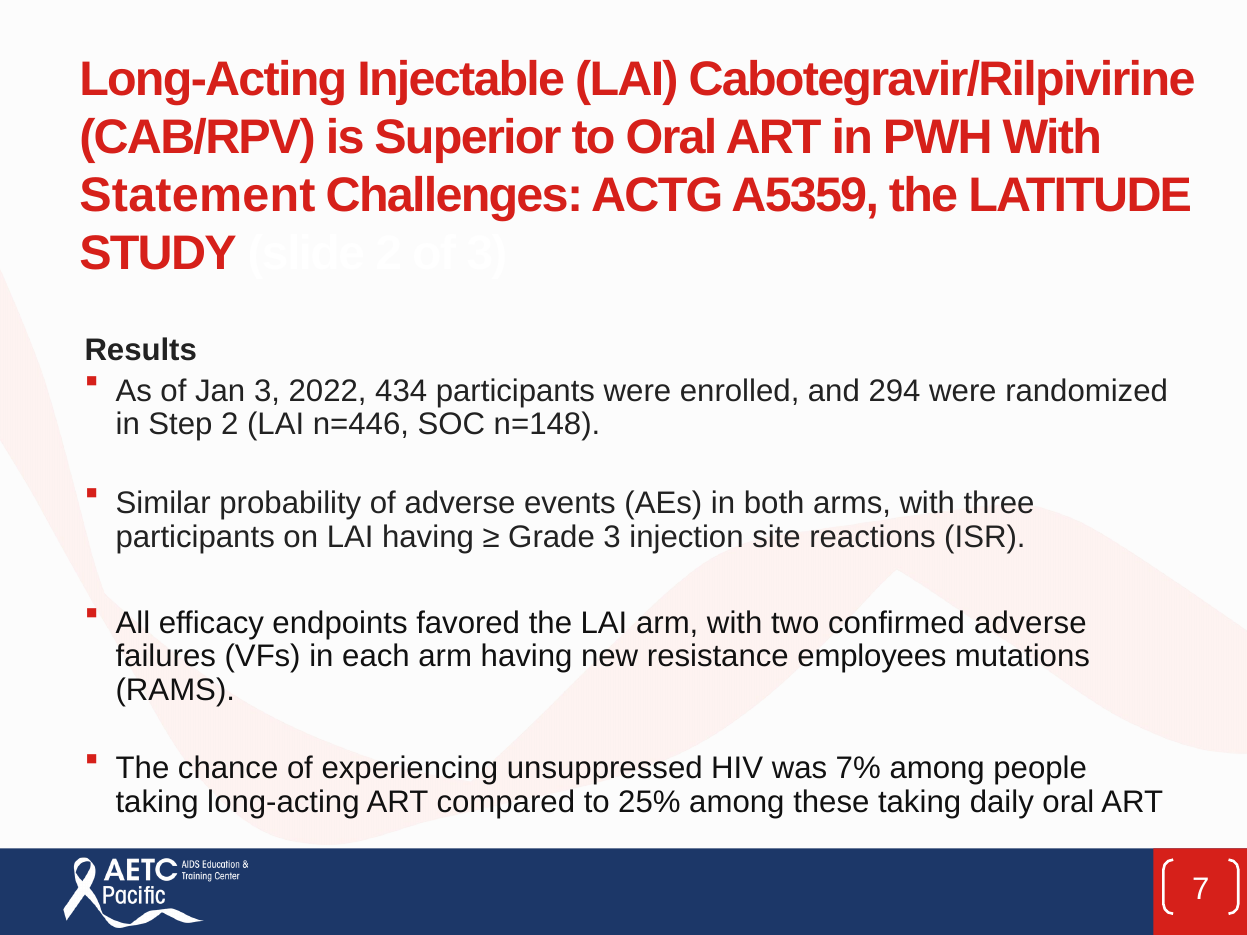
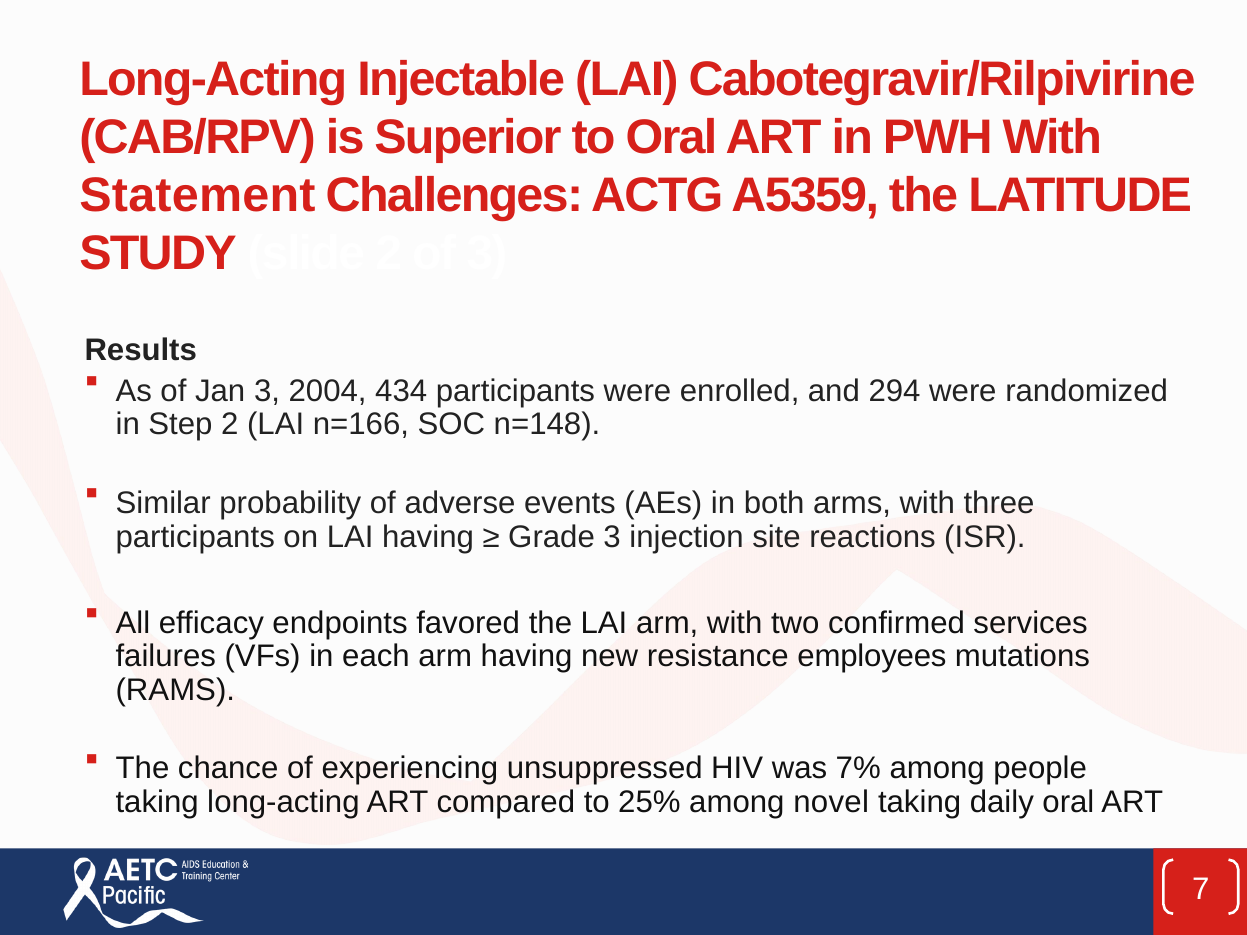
2022: 2022 -> 2004 (328, 391)
n=446: n=446 -> n=166 (361, 425)
confirmed adverse: adverse -> services (1031, 623)
these: these -> novel (831, 803)
